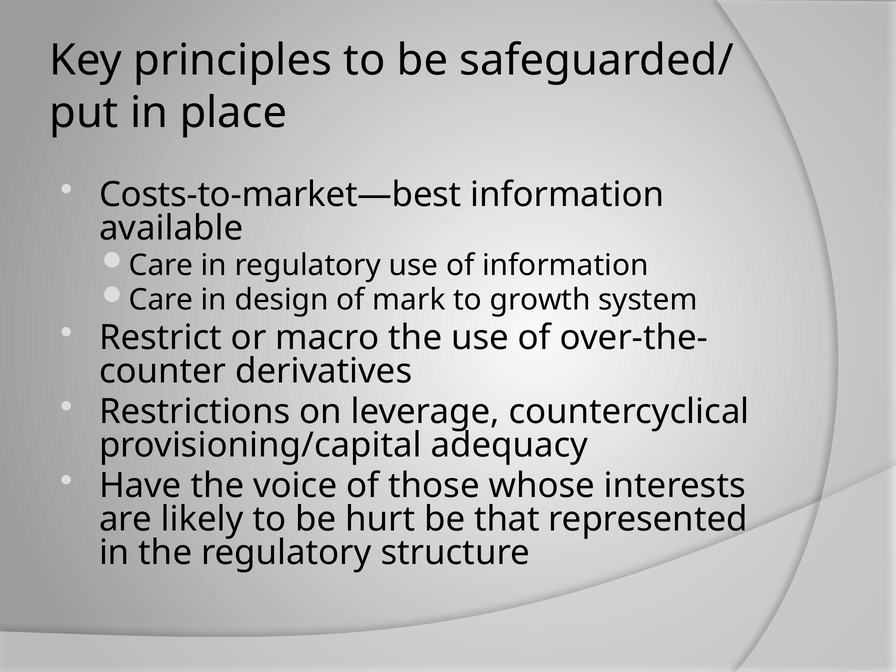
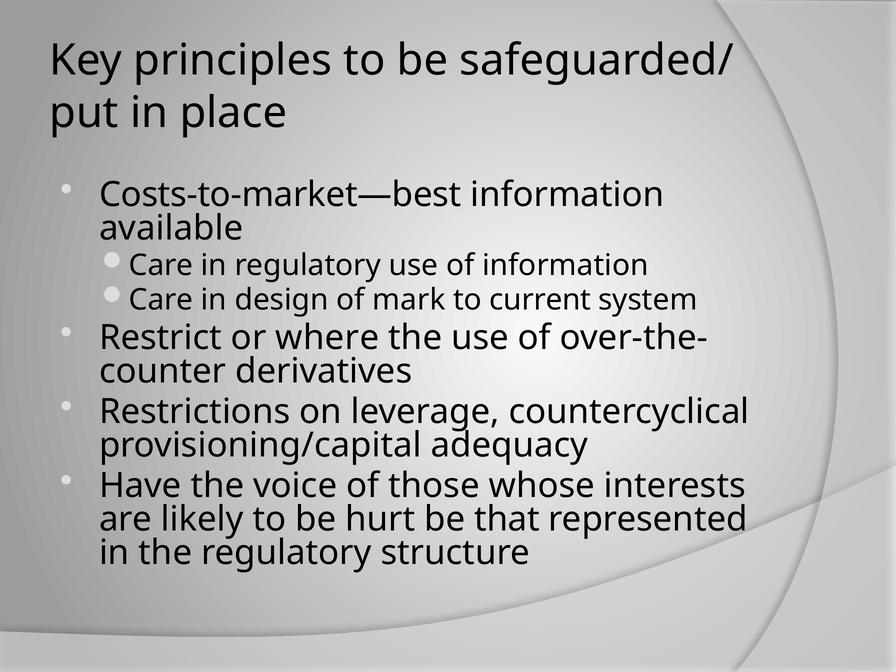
growth: growth -> current (540, 300)
macro: macro -> where (327, 338)
